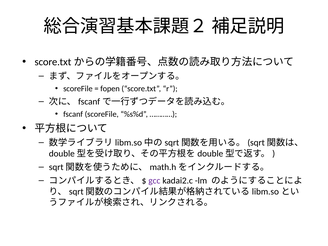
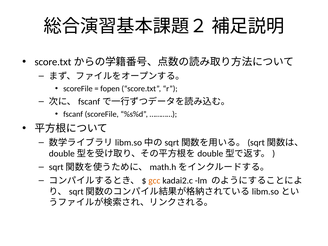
gcc colour: purple -> orange (154, 181)
